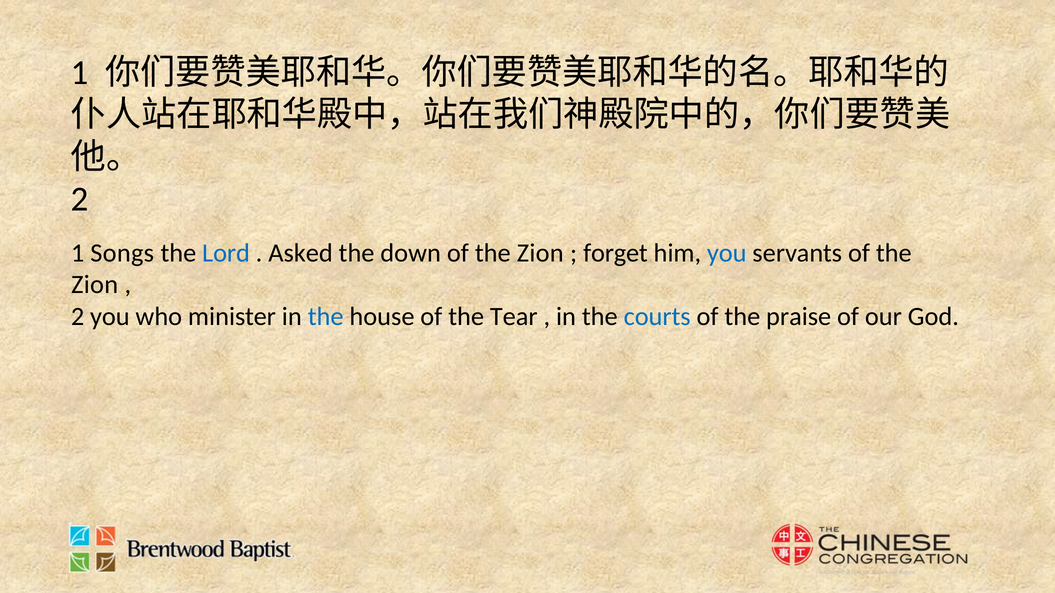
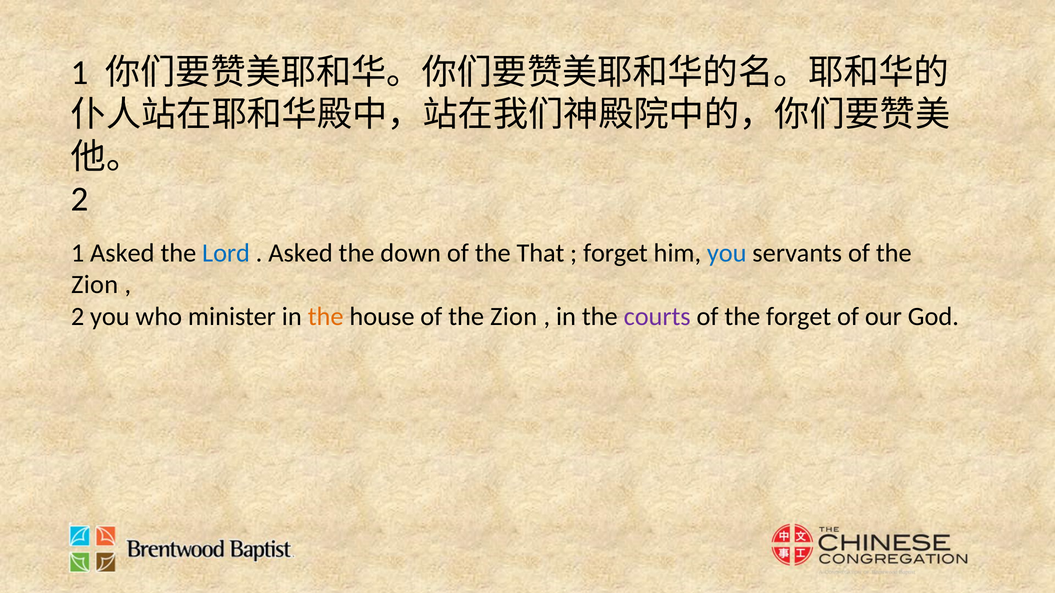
1 Songs: Songs -> Asked (122, 253)
Zion: Zion -> That (540, 253)
the colour: blue -> orange (326, 317)
house of the Tear: Tear -> Zion (514, 317)
courts colour: blue -> purple (657, 317)
the praise: praise -> forget (799, 317)
